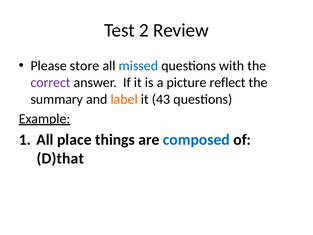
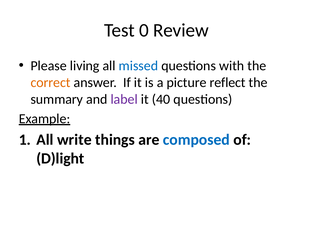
2: 2 -> 0 (144, 30)
store: store -> living (85, 66)
correct colour: purple -> orange (51, 82)
label colour: orange -> purple (124, 99)
43: 43 -> 40 (161, 99)
place: place -> write (74, 140)
D)that: D)that -> D)light (60, 158)
